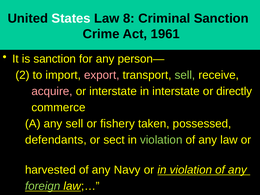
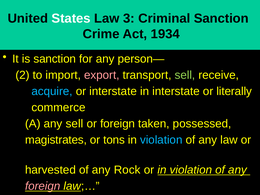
8: 8 -> 3 (129, 18)
1961: 1961 -> 1934 (165, 34)
acquire colour: pink -> light blue (52, 91)
directly: directly -> literally (234, 91)
or fishery: fishery -> foreign (118, 124)
defendants: defendants -> magistrates (56, 140)
sect: sect -> tons (114, 140)
violation colour: light green -> light blue (161, 140)
Navy: Navy -> Rock (127, 170)
foreign colour: light green -> pink (43, 186)
